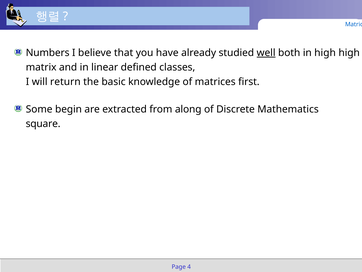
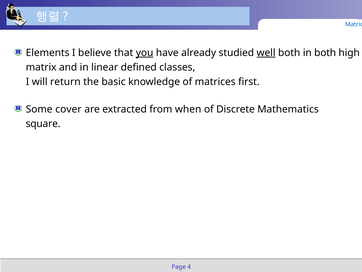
Numbers: Numbers -> Elements (48, 53)
you underline: none -> present (145, 53)
in high: high -> both (325, 53)
begin: begin -> cover (68, 109)
along: along -> when (188, 109)
